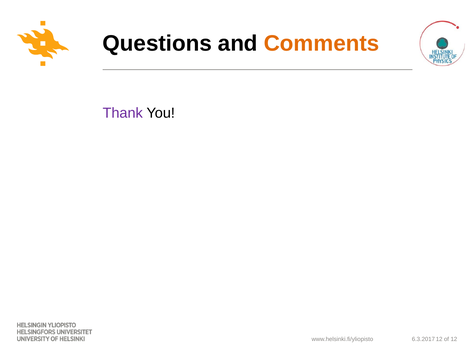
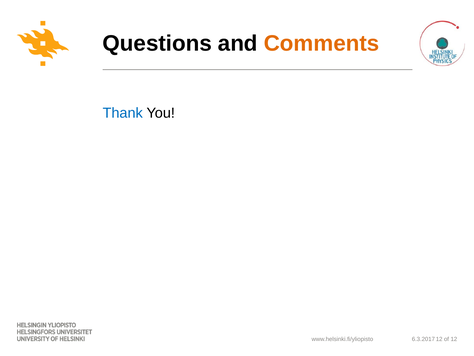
Thank colour: purple -> blue (123, 113)
